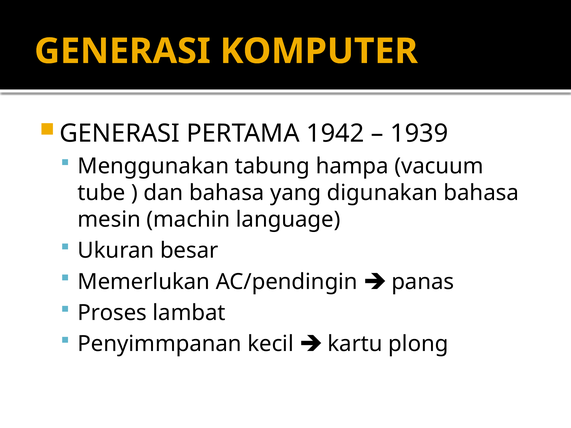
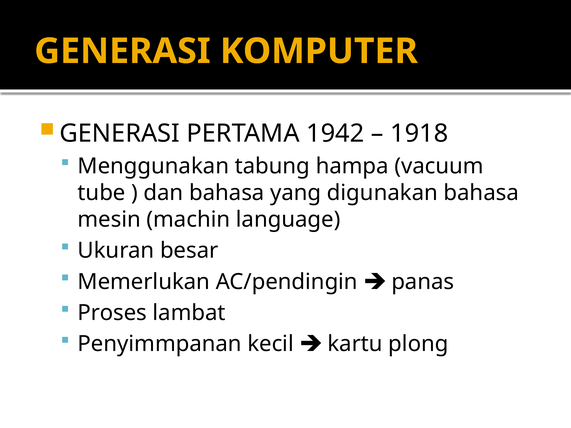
1939: 1939 -> 1918 (419, 134)
